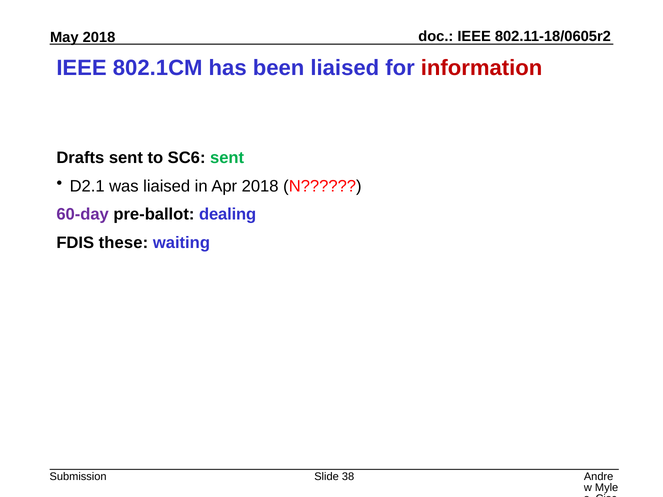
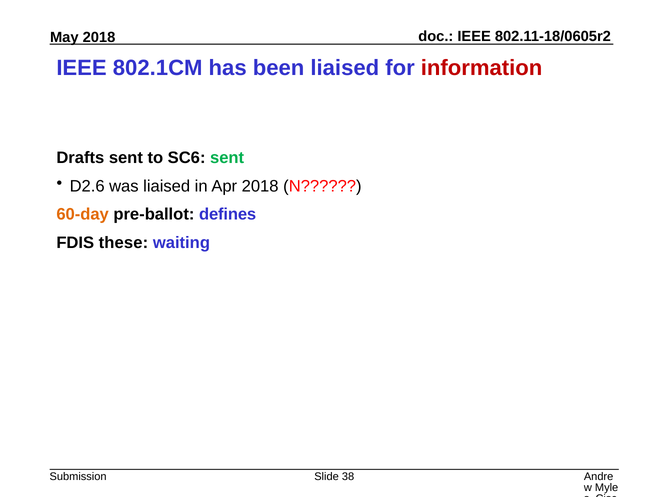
D2.1: D2.1 -> D2.6 (87, 186)
60-day colour: purple -> orange (83, 214)
dealing: dealing -> defines (228, 214)
